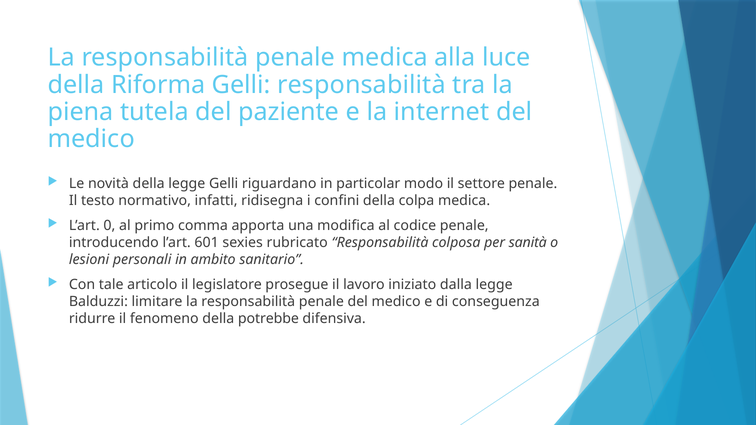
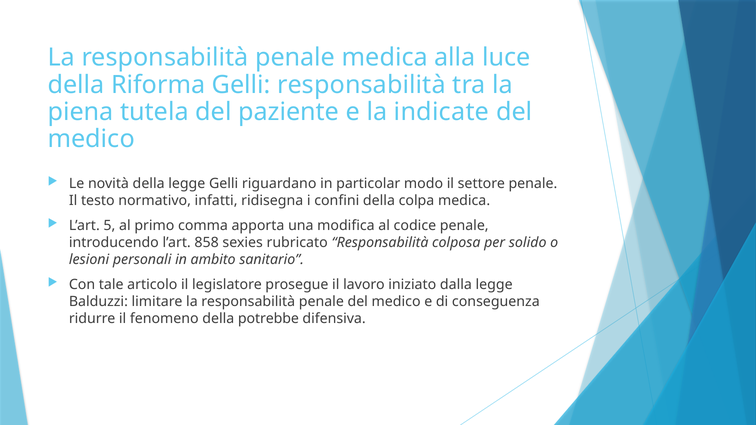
internet: internet -> indicate (441, 112)
0: 0 -> 5 (109, 226)
601: 601 -> 858 (207, 243)
sanità: sanità -> solido (528, 243)
